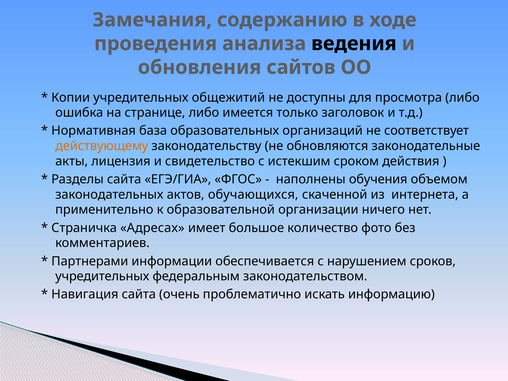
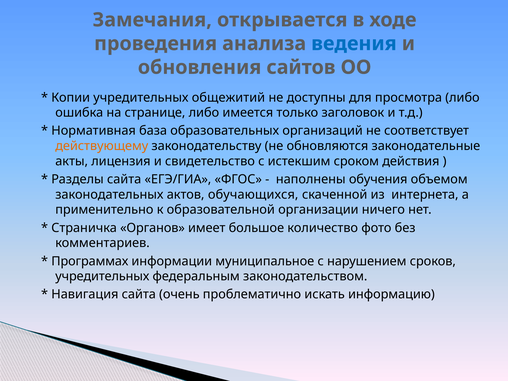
содержанию: содержанию -> открывается (282, 20)
ведения colour: black -> blue (354, 44)
Адресах: Адресах -> Органов (152, 228)
Партнерами: Партнерами -> Программах (90, 261)
обеспечивается: обеспечивается -> муниципальное (265, 261)
